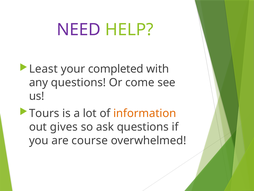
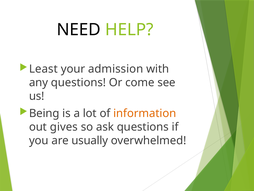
NEED colour: purple -> black (79, 30)
completed: completed -> admission (116, 69)
Tours: Tours -> Being (44, 113)
course: course -> usually (90, 140)
